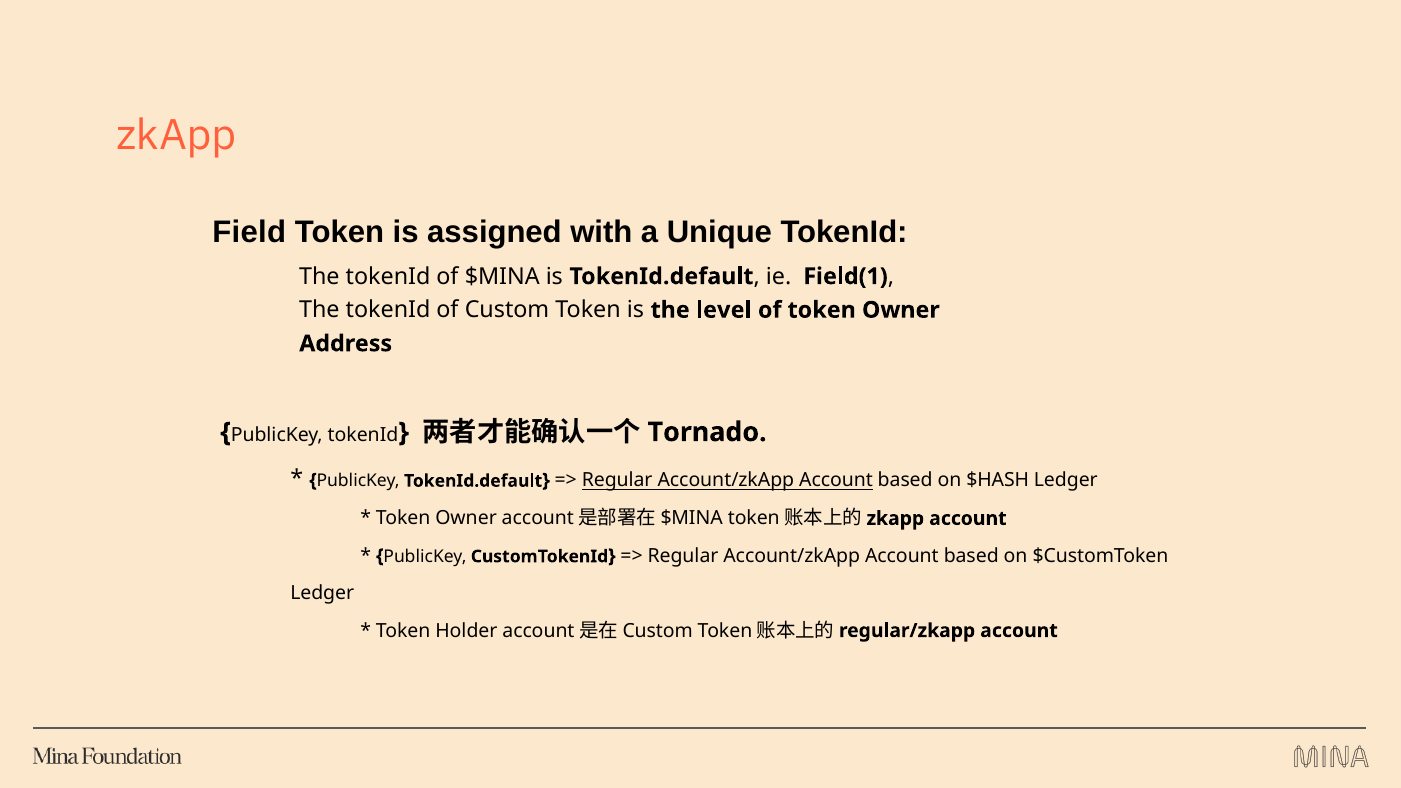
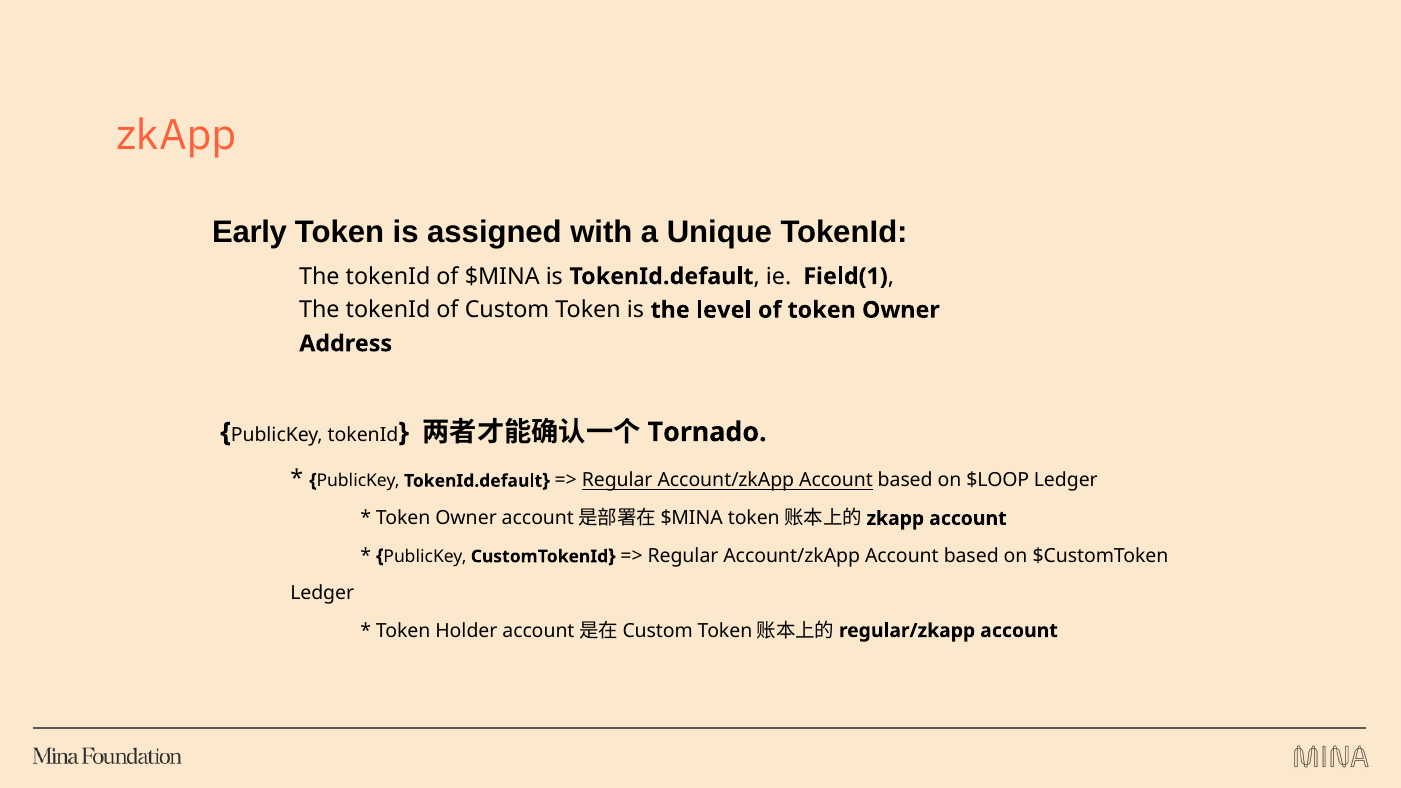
Field: Field -> Early (250, 232)
$HASH: $HASH -> $LOOP (998, 480)
